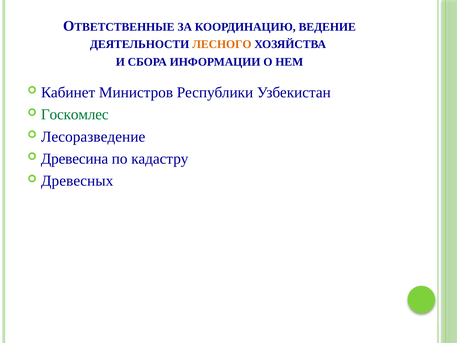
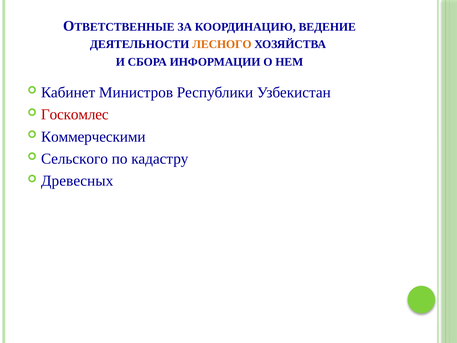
Госкомлес colour: green -> red (75, 115)
Лесоразведение: Лесоразведение -> Коммерческими (93, 137)
Древесина: Древесина -> Сельского (74, 159)
